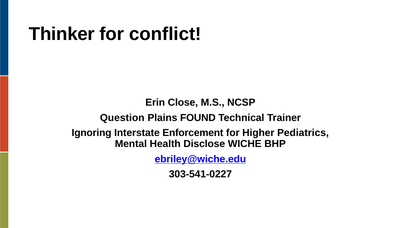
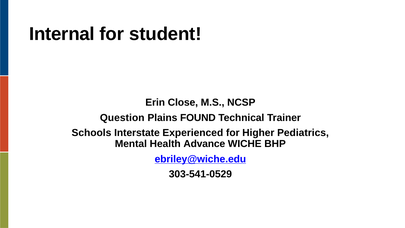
Thinker: Thinker -> Internal (62, 34)
conflict: conflict -> student (165, 34)
Ignoring: Ignoring -> Schools (91, 133)
Enforcement: Enforcement -> Experienced (193, 133)
Disclose: Disclose -> Advance (204, 144)
303-541-0227: 303-541-0227 -> 303-541-0529 (200, 174)
